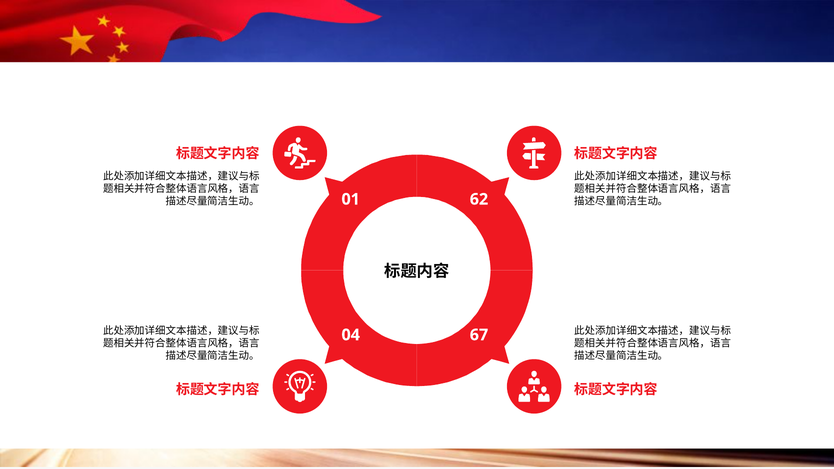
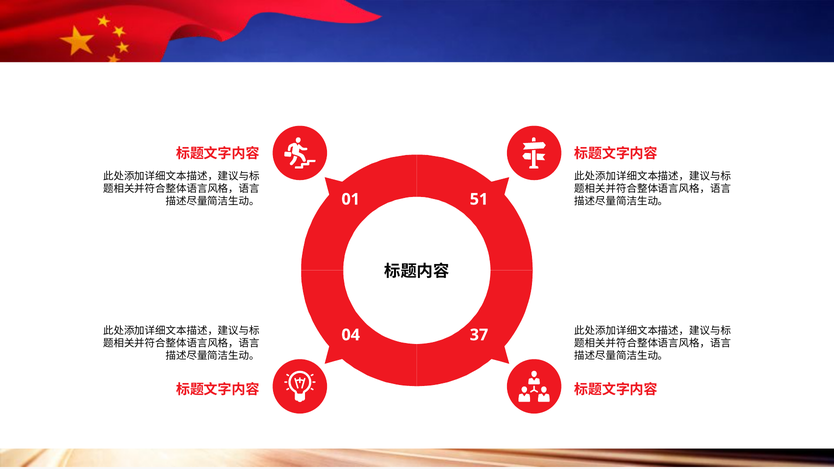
62: 62 -> 51 (479, 199)
67: 67 -> 37 (479, 335)
